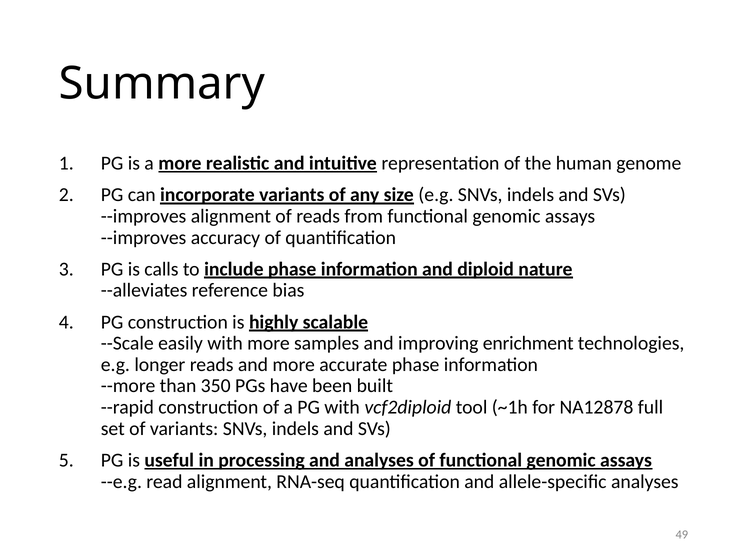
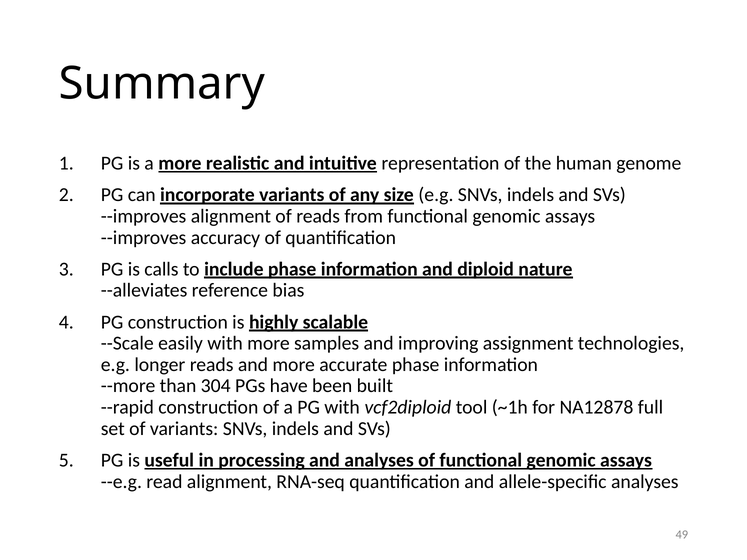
enrichment: enrichment -> assignment (528, 344)
350: 350 -> 304 (216, 386)
